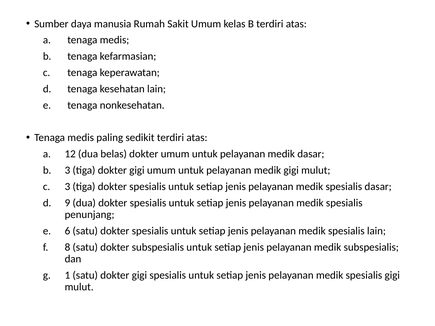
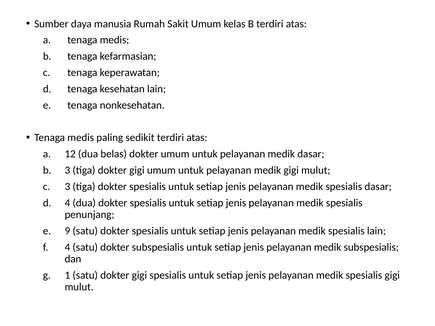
9: 9 -> 4 (67, 203)
6: 6 -> 9 (67, 231)
8: 8 -> 4 (67, 247)
